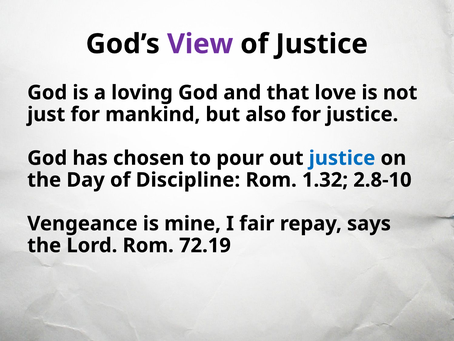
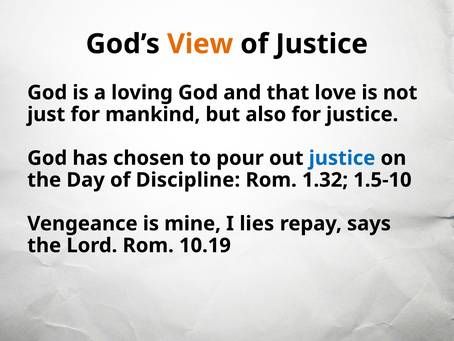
View colour: purple -> orange (200, 44)
2.8-10: 2.8-10 -> 1.5-10 (382, 180)
fair: fair -> lies (257, 223)
72.19: 72.19 -> 10.19 (205, 245)
